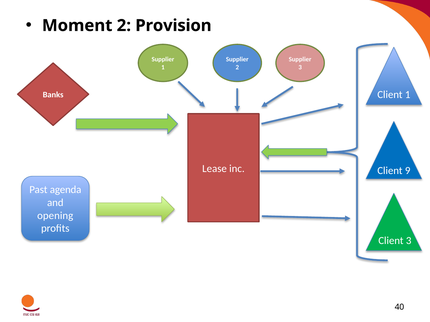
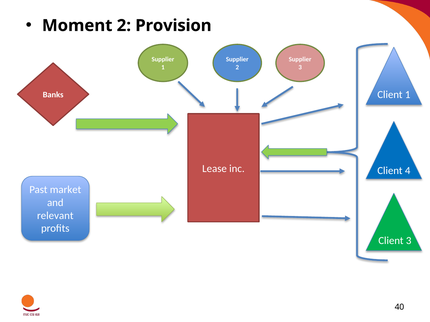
9: 9 -> 4 (408, 171)
agenda: agenda -> market (66, 190)
opening: opening -> relevant (55, 216)
